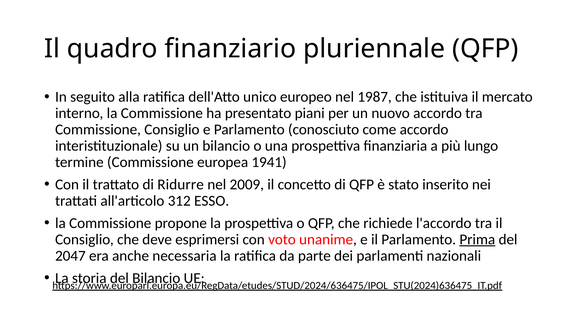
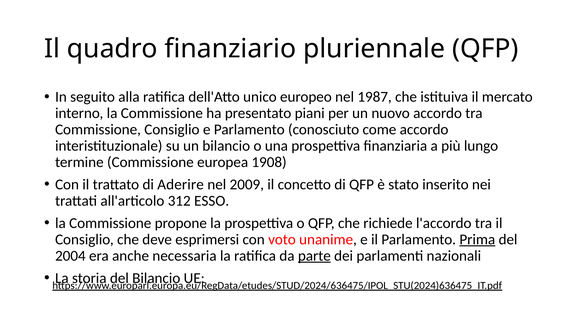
1941: 1941 -> 1908 (269, 162)
Ridurre: Ridurre -> Aderire (181, 185)
2047: 2047 -> 2004 (70, 256)
parte underline: none -> present (314, 256)
